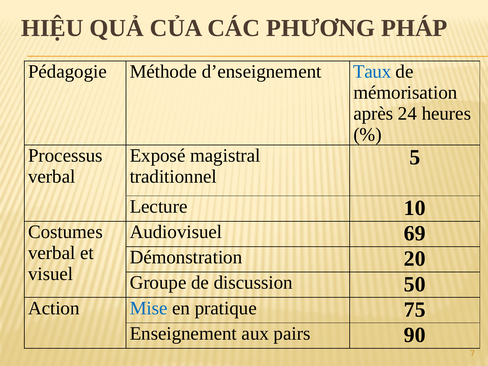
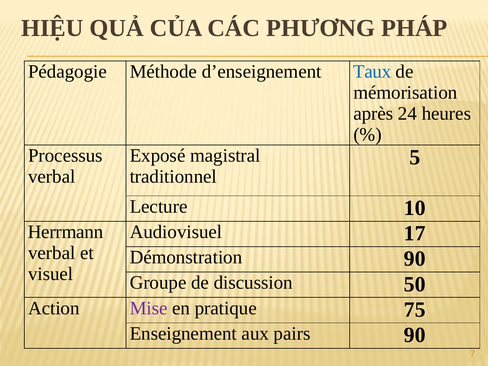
Costumes: Costumes -> Herrmann (65, 232)
69: 69 -> 17 (415, 233)
20: 20 -> 90 (415, 259)
Mise colour: blue -> purple (149, 308)
